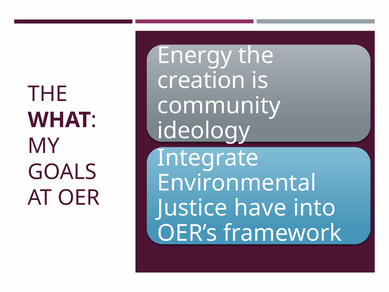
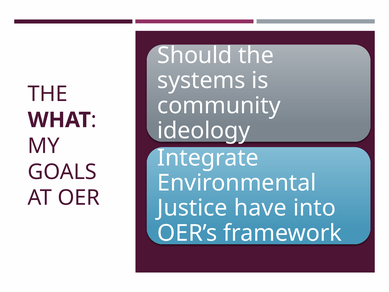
Energy: Energy -> Should (195, 55)
creation: creation -> systems (201, 80)
